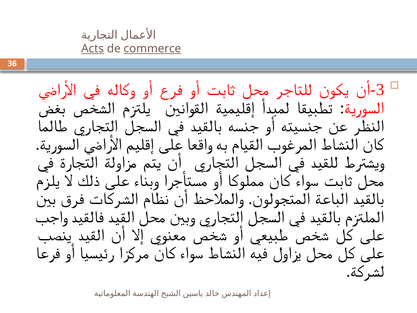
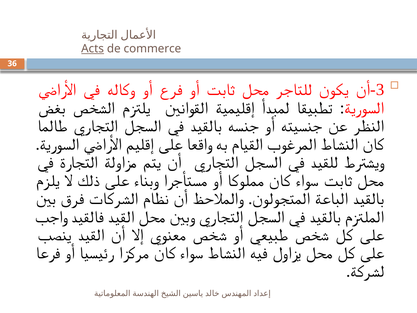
commerce underline: present -> none (152, 49)
